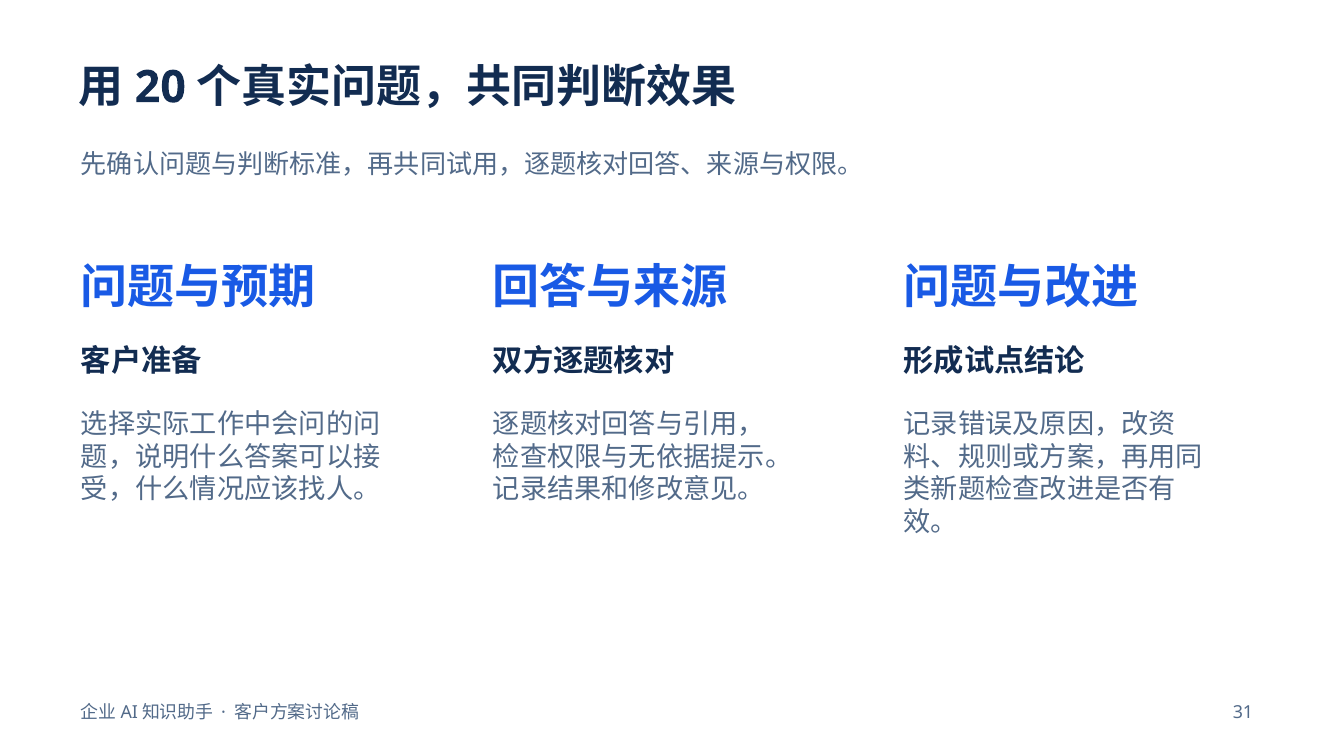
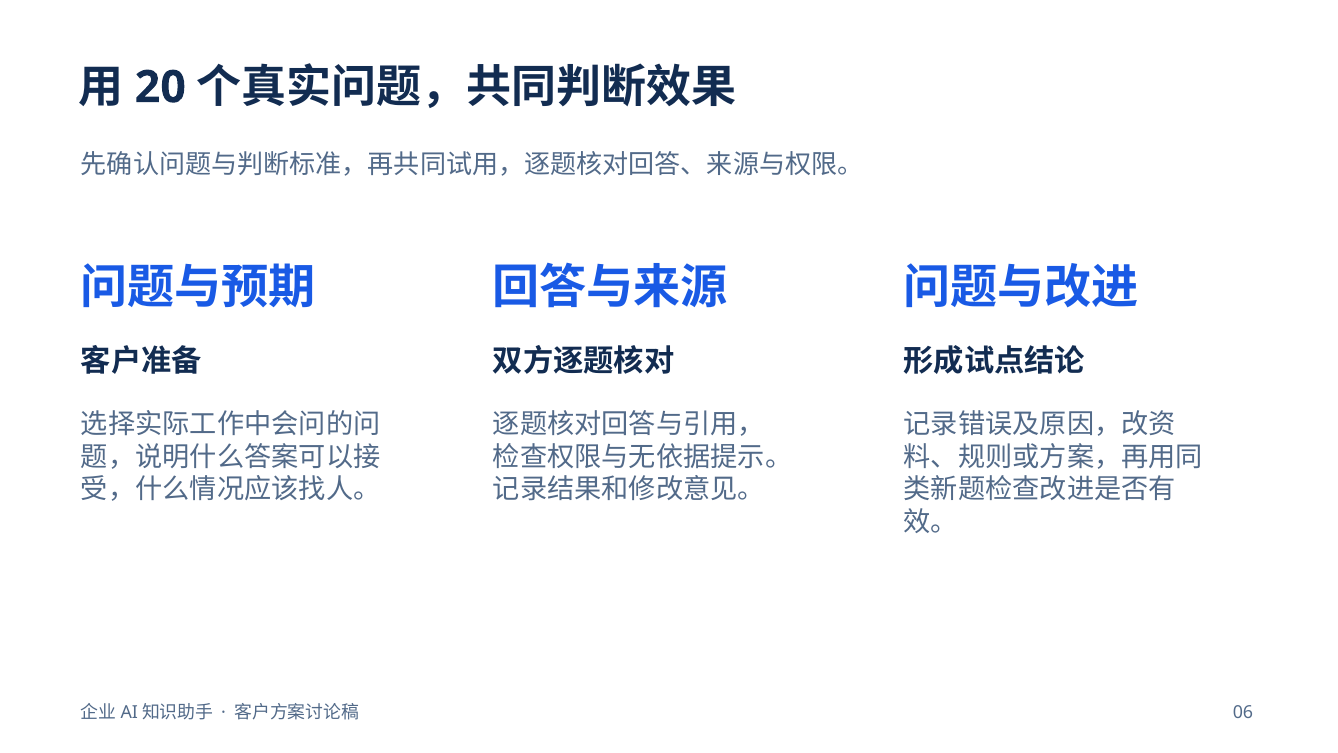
31: 31 -> 06 (1243, 712)
